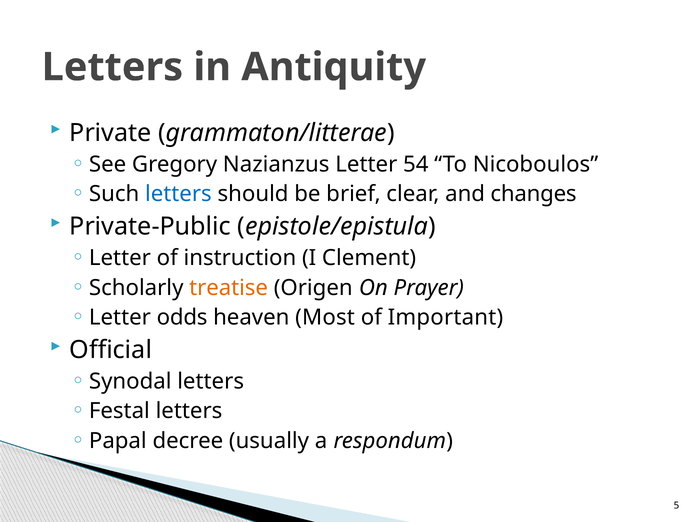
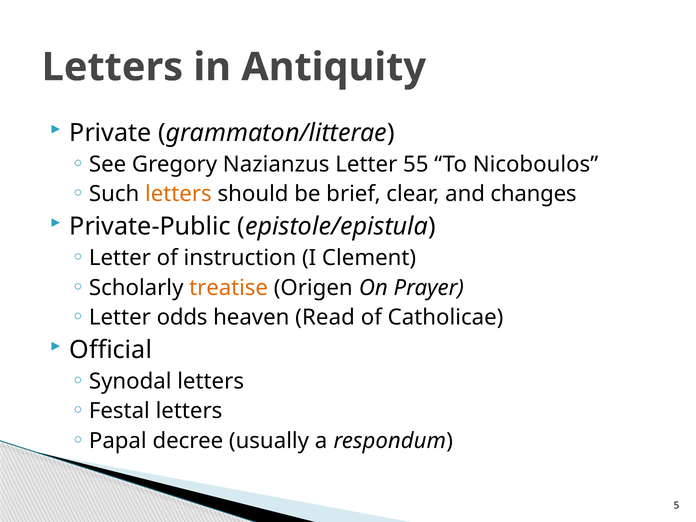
54: 54 -> 55 (416, 164)
letters colour: blue -> orange (178, 194)
Most: Most -> Read (325, 317)
Important: Important -> Catholicae (446, 317)
